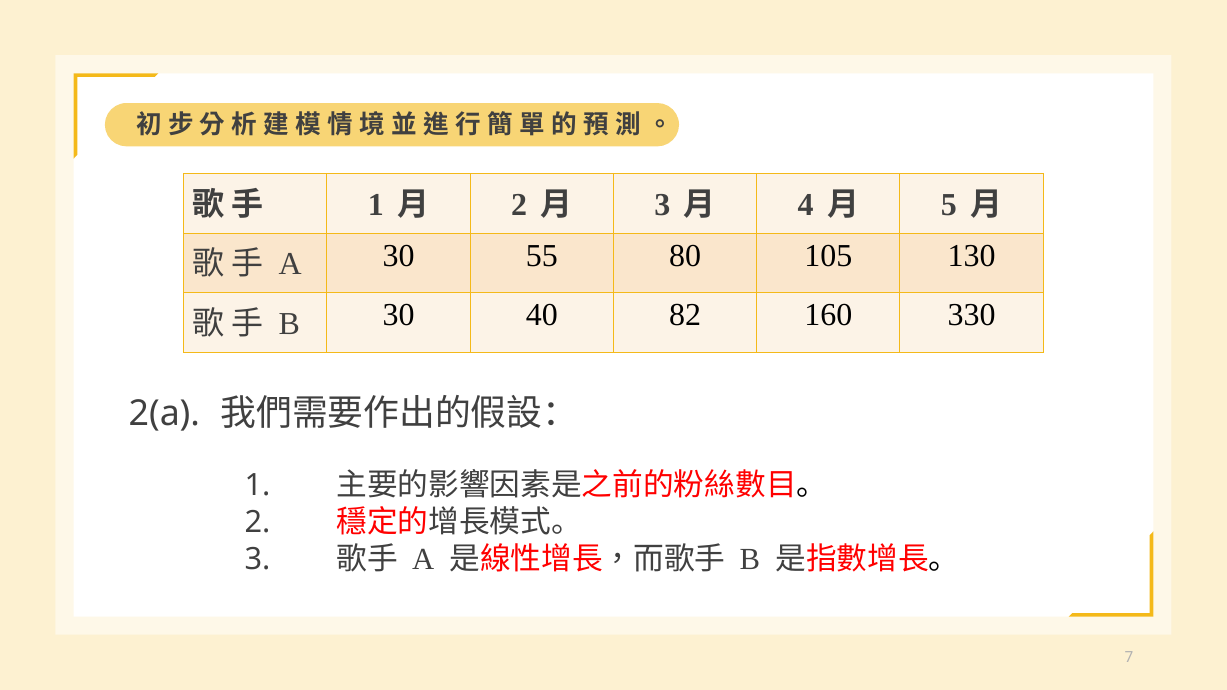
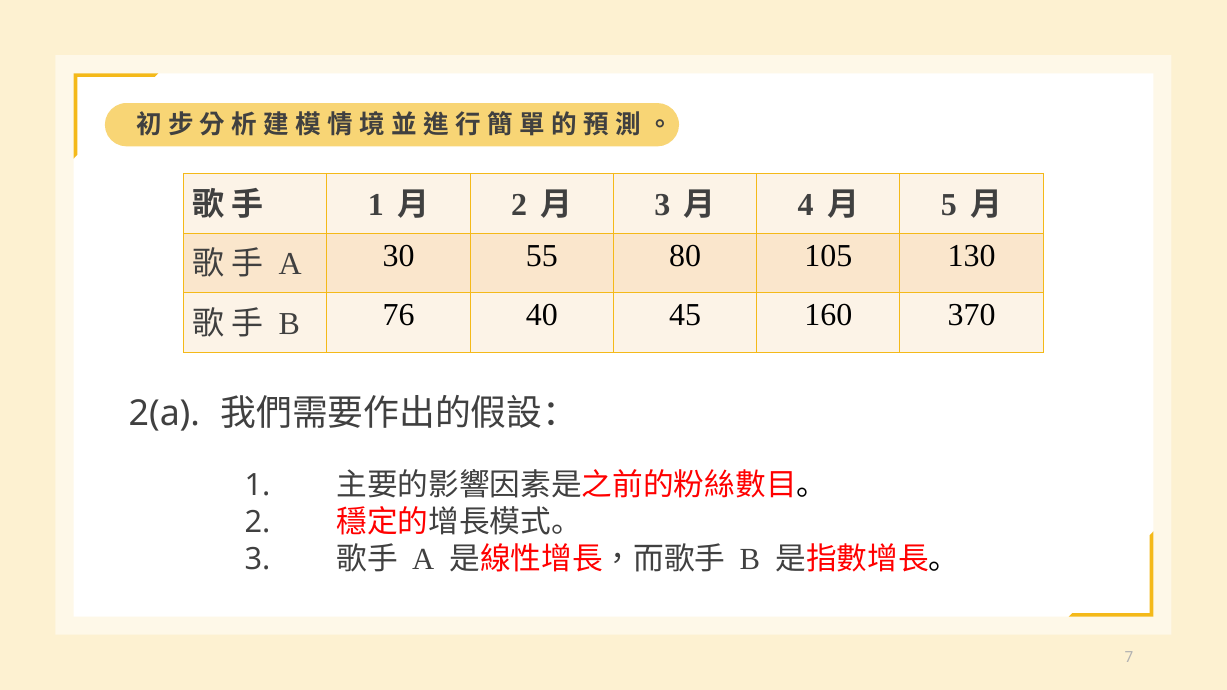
B 30: 30 -> 76 (399, 315)
82: 82 -> 45 (685, 315)
330: 330 -> 370 (972, 315)
